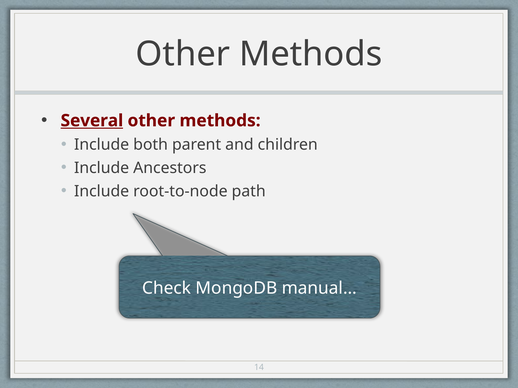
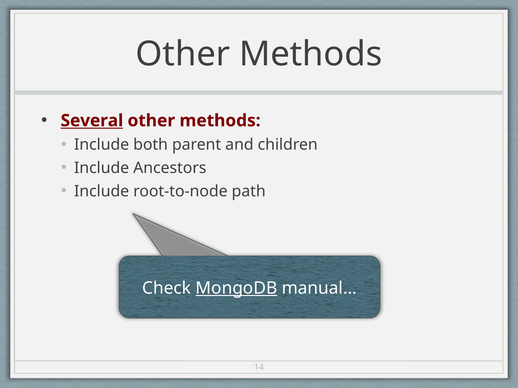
MongoDB underline: none -> present (236, 289)
